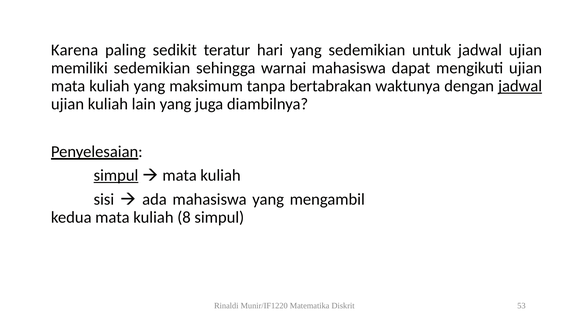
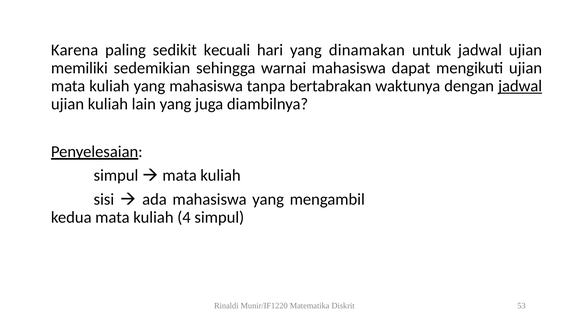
teratur: teratur -> kecuali (227, 50)
yang sedemikian: sedemikian -> dinamakan (367, 50)
yang maksimum: maksimum -> mahasiswa (206, 86)
simpul underline: present -> none (116, 175)
8: 8 -> 4 (184, 217)
